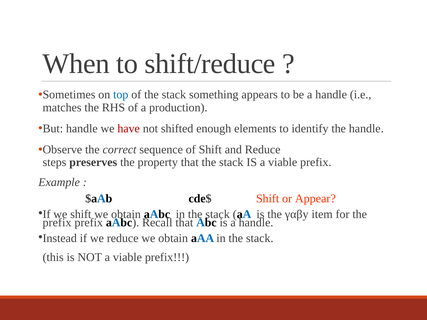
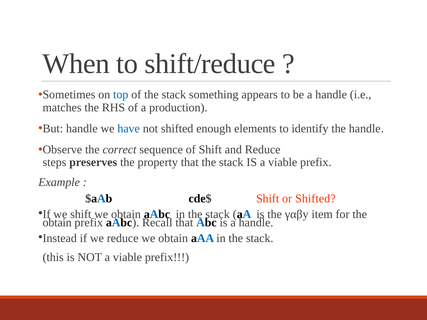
have colour: red -> blue (129, 129)
or Appear: Appear -> Shifted (315, 199)
prefix: prefix -> obtain (57, 223)
